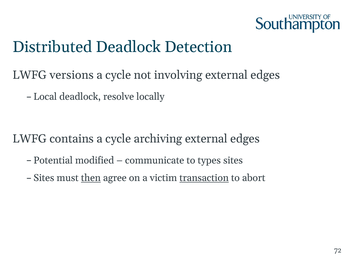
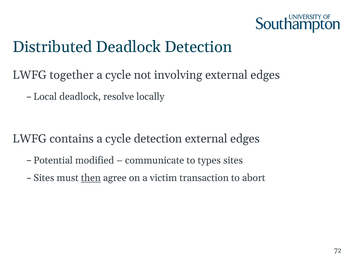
versions: versions -> together (72, 75)
cycle archiving: archiving -> detection (158, 139)
transaction underline: present -> none (204, 178)
